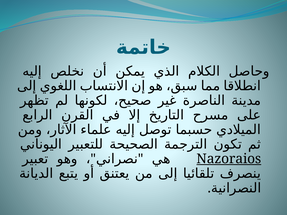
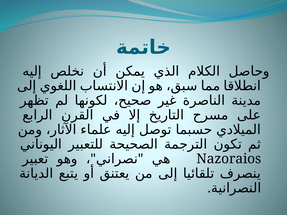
Nazoraios underline: present -> none (229, 159)
